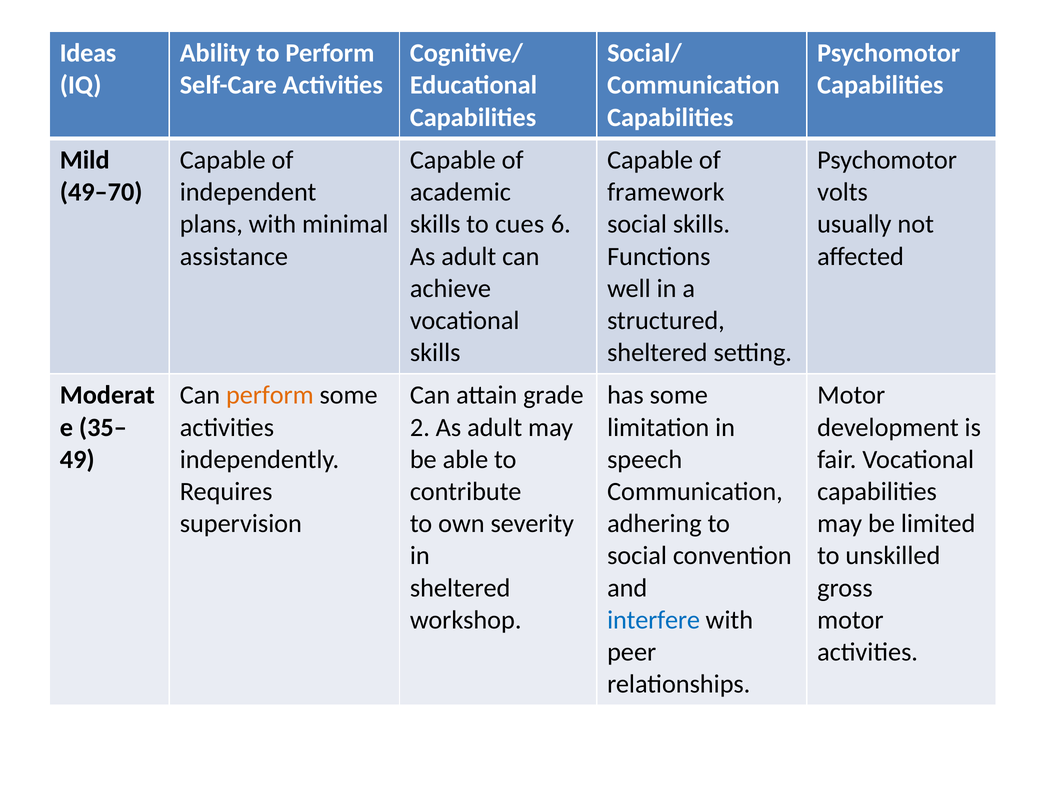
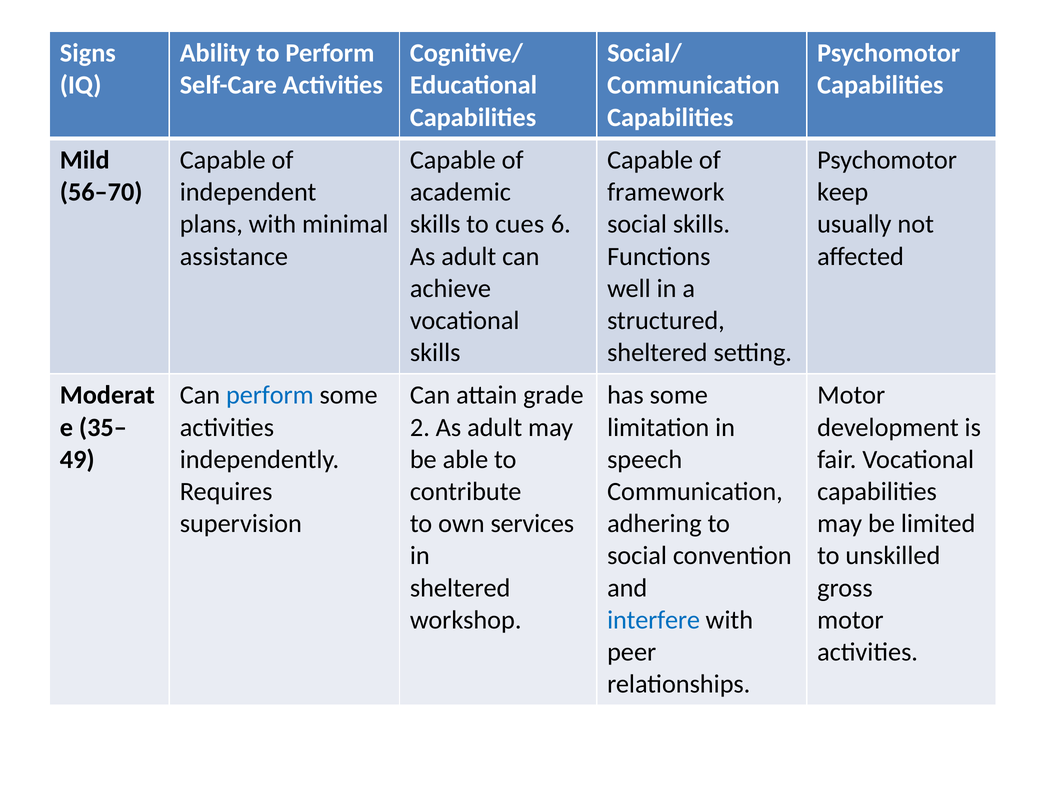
Ideas: Ideas -> Signs (88, 53)
49–70: 49–70 -> 56–70 (101, 192)
volts: volts -> keep (843, 192)
perform colour: orange -> blue (270, 395)
severity: severity -> services (532, 524)
